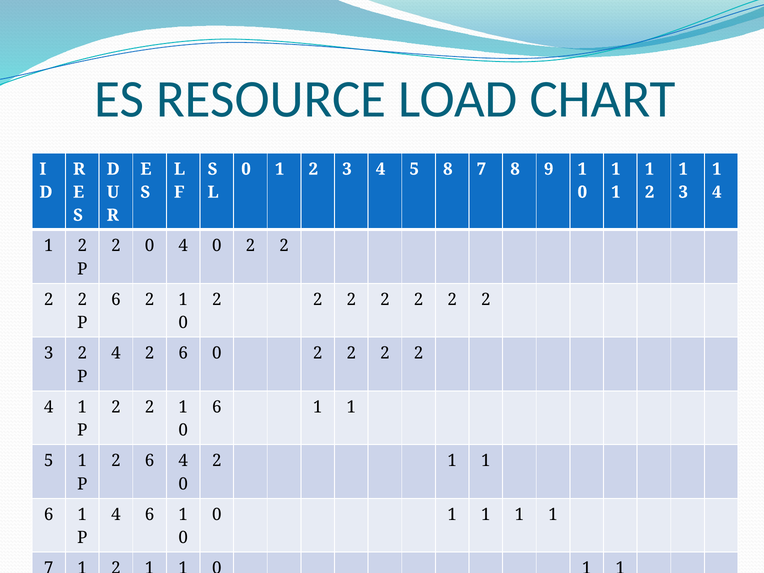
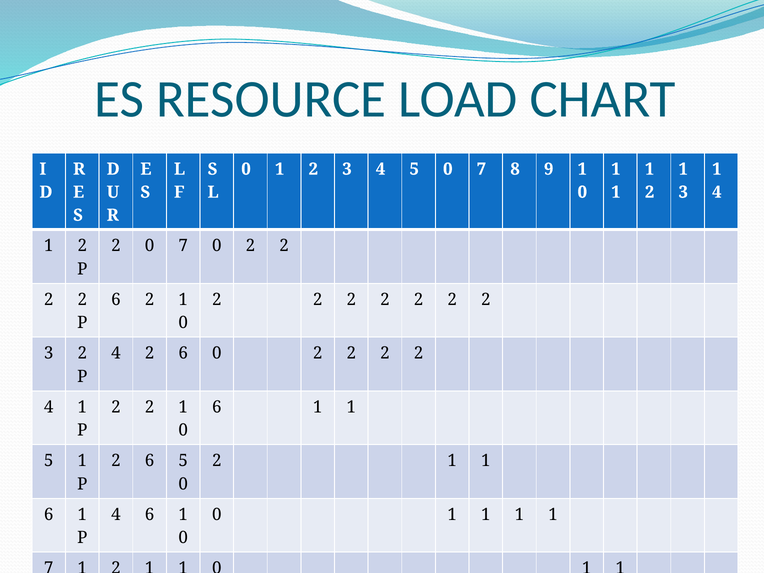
4 5 8: 8 -> 0 (448, 169)
2 0 4: 4 -> 7 (183, 246)
6 4: 4 -> 5 (183, 461)
